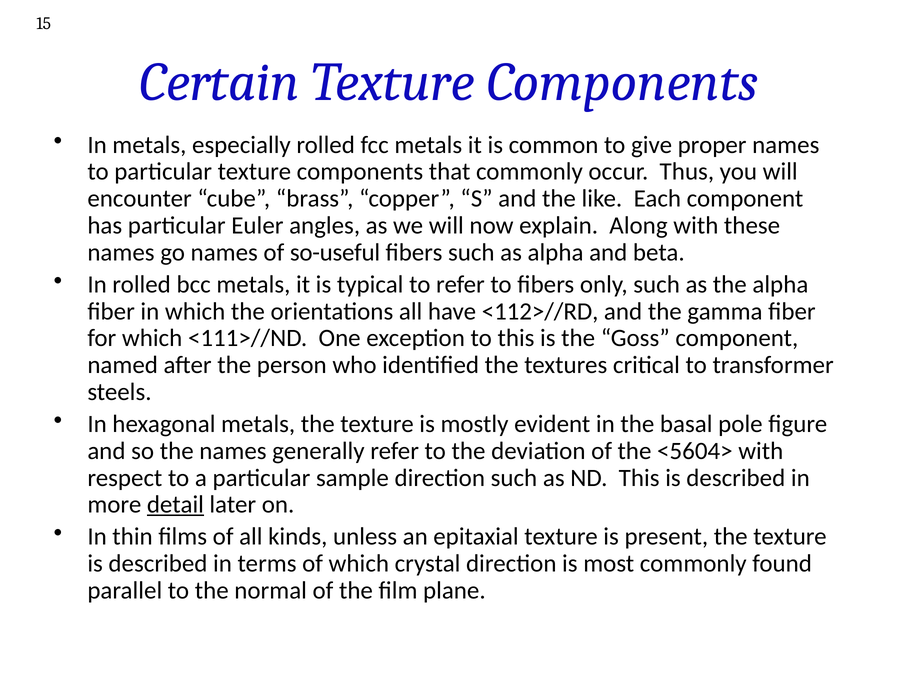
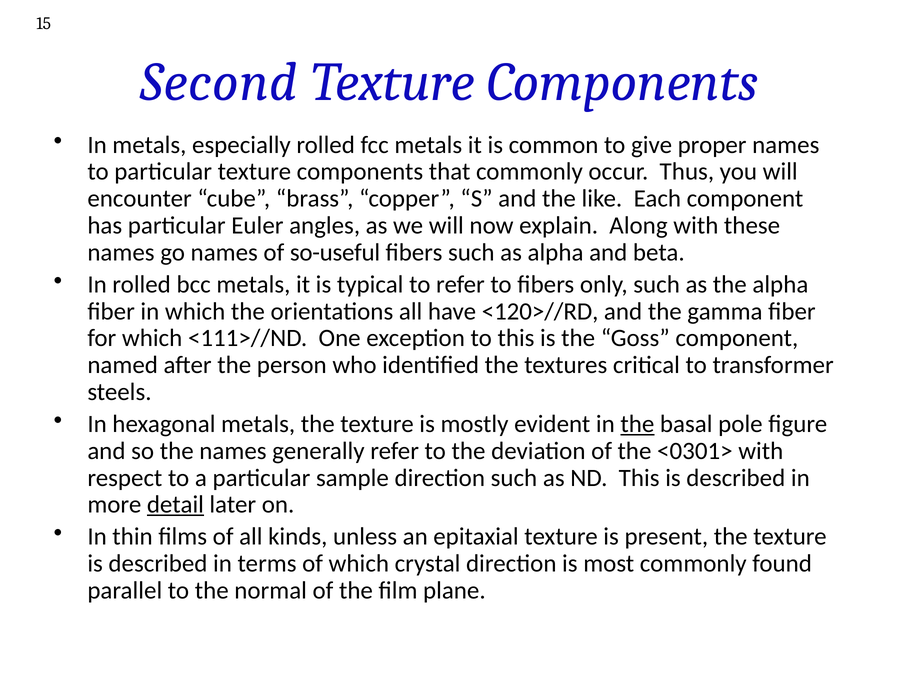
Certain: Certain -> Second (219, 82)
<112>//RD: <112>//RD -> <120>//RD (540, 312)
the underline: none -> present (637, 424)
<5604>: <5604> -> <0301> (695, 451)
